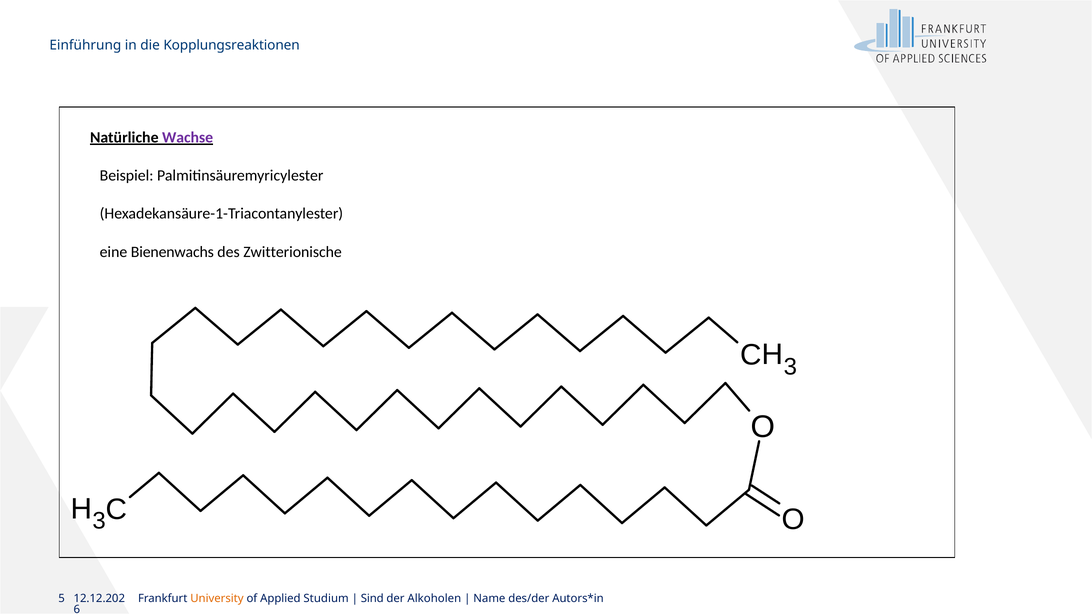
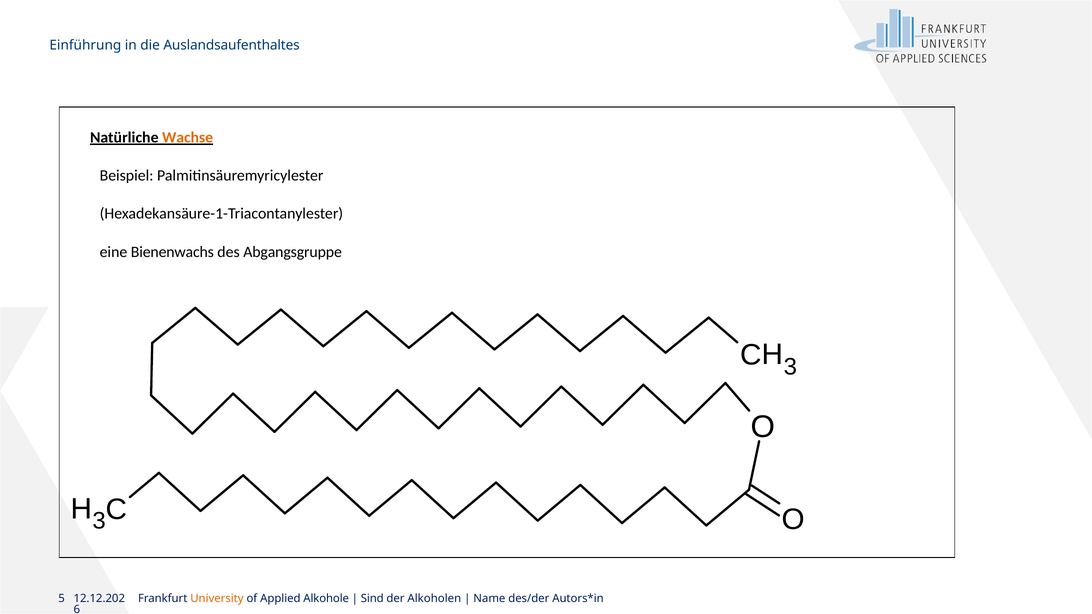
Kopplungsreaktionen: Kopplungsreaktionen -> Auslandsaufenthaltes (232, 45)
Wachse colour: purple -> orange (188, 137)
Zwitterionische: Zwitterionische -> Abgangsgruppe (293, 252)
Studium: Studium -> Alkohole (326, 599)
